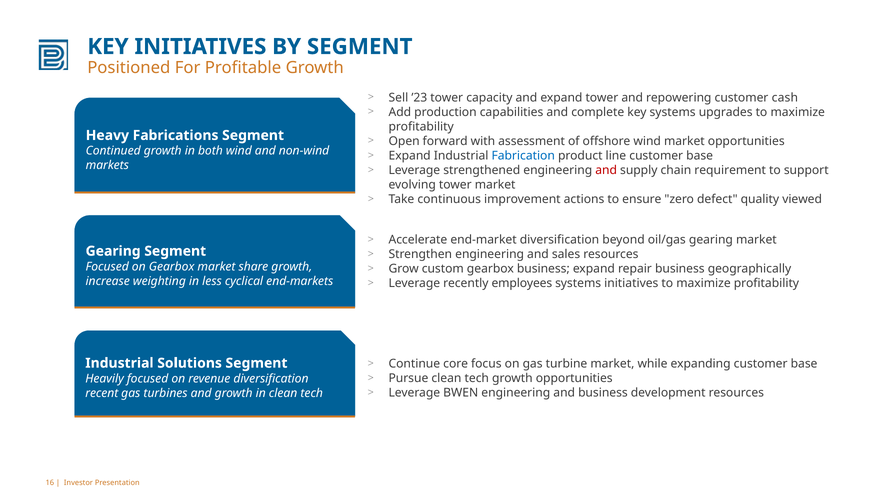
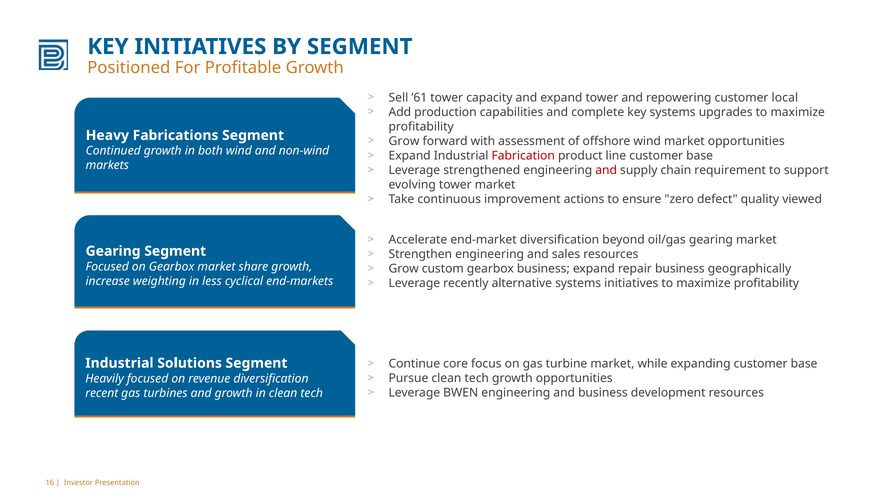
’23: ’23 -> ’61 (419, 98)
cash: cash -> local (785, 98)
Open: Open -> Grow (404, 141)
Fabrication colour: blue -> red (523, 156)
employees: employees -> alternative (522, 283)
